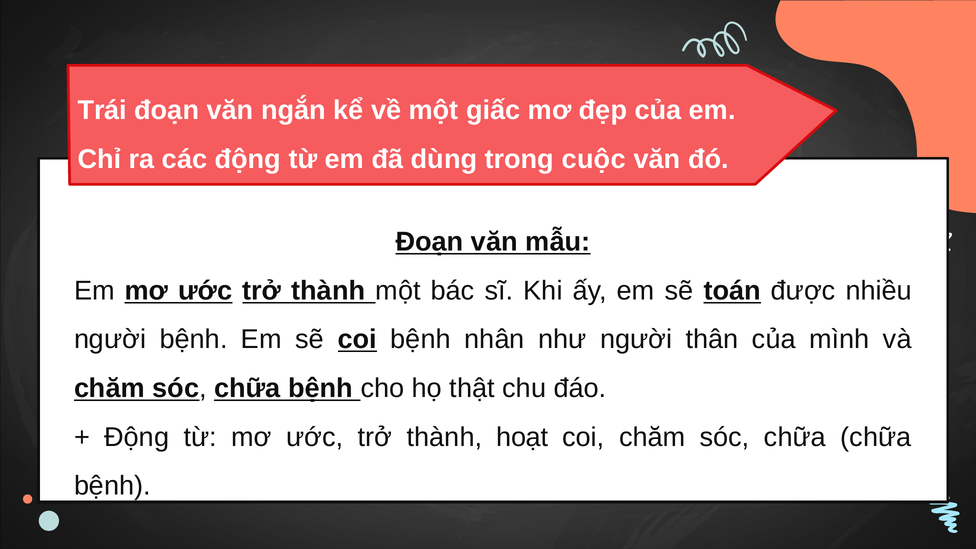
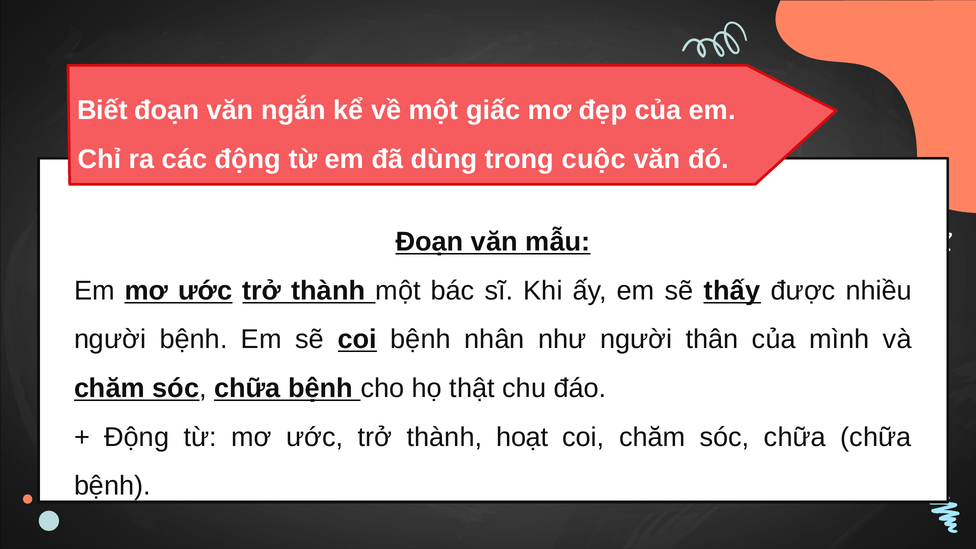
Trái: Trái -> Biết (102, 110)
toán: toán -> thấy (732, 291)
